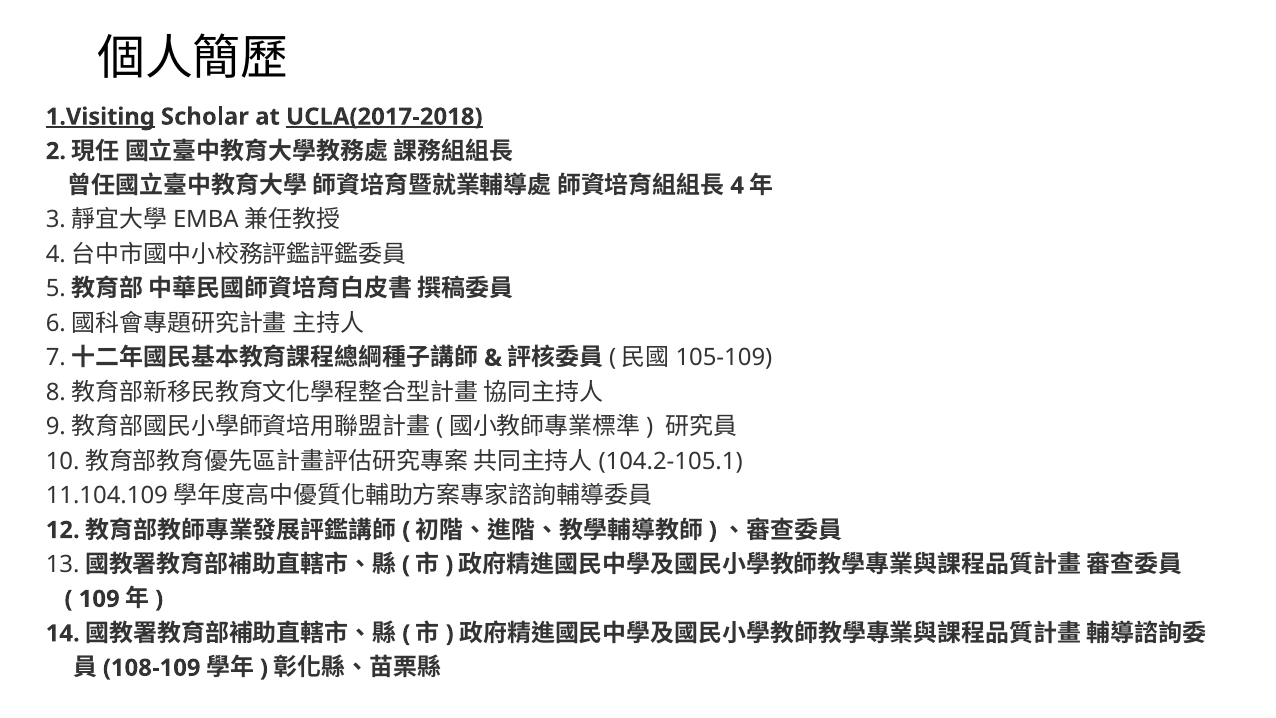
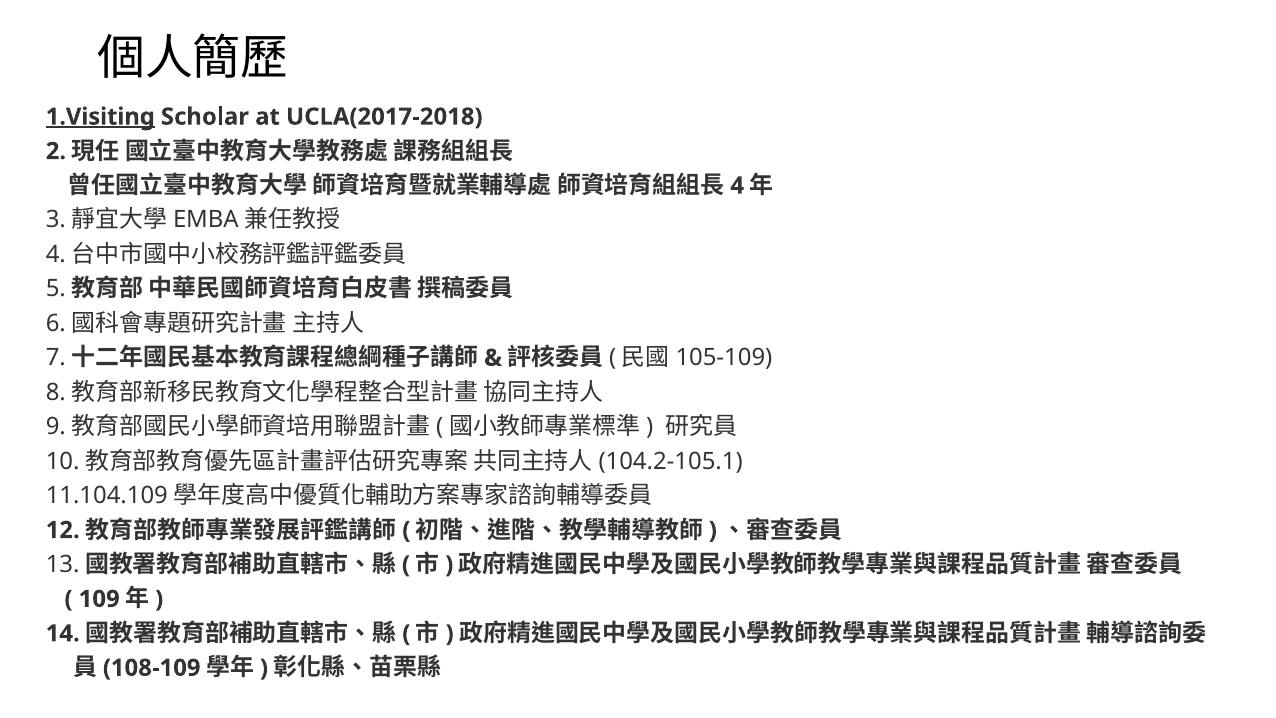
UCLA(2017-2018 underline: present -> none (384, 117)
